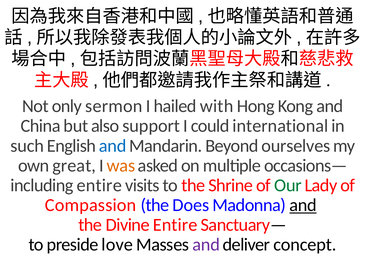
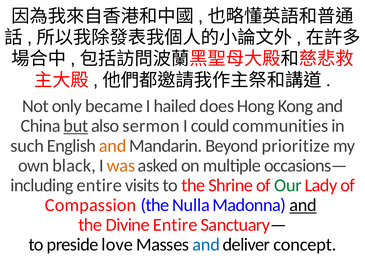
sermon: sermon -> became (114, 106)
with: with -> does (217, 106)
but underline: none -> present (76, 126)
support: support -> sermon (151, 126)
international: international -> communities (280, 126)
and colour: blue -> orange (113, 146)
ourselves: ourselves -> prioritize (296, 146)
great: great -> black (74, 165)
Does: Does -> Nulla (191, 205)
and colour: purple -> blue (206, 244)
